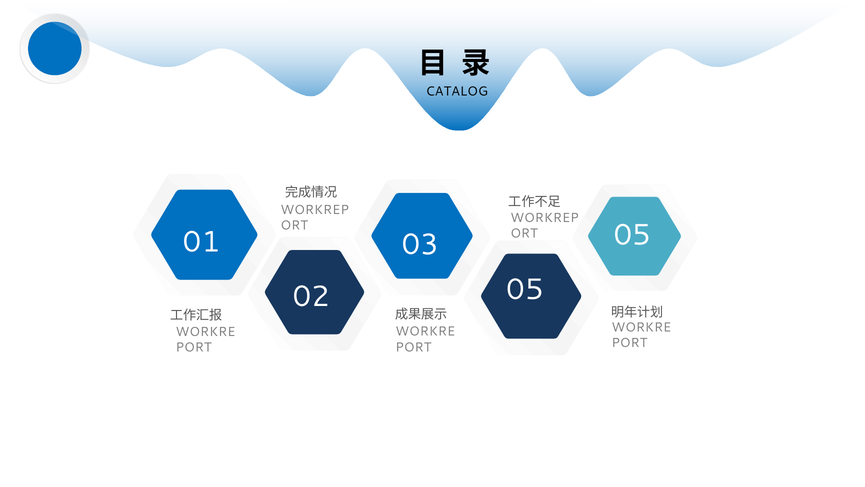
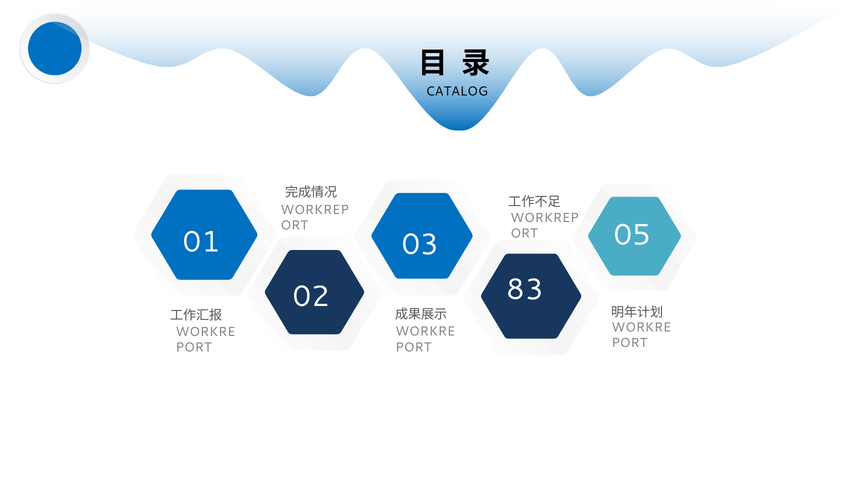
02 05: 05 -> 83 (525, 289)
